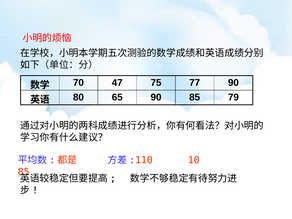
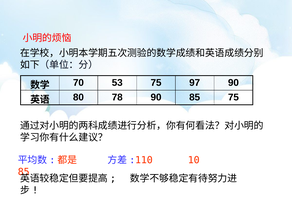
47: 47 -> 53 (117, 83)
77: 77 -> 97 (195, 83)
65: 65 -> 78 (117, 97)
85 79: 79 -> 75 (233, 97)
